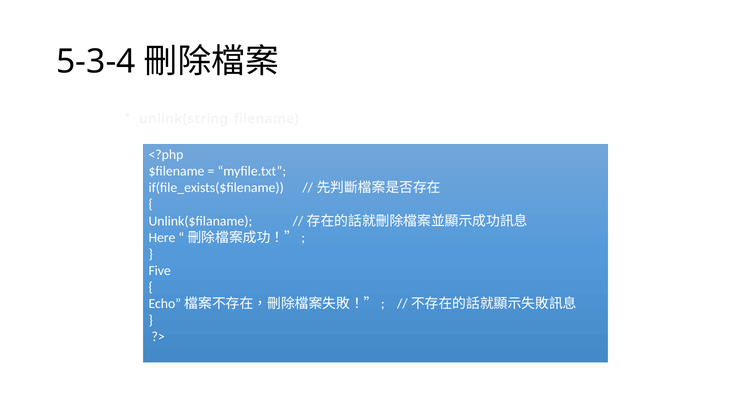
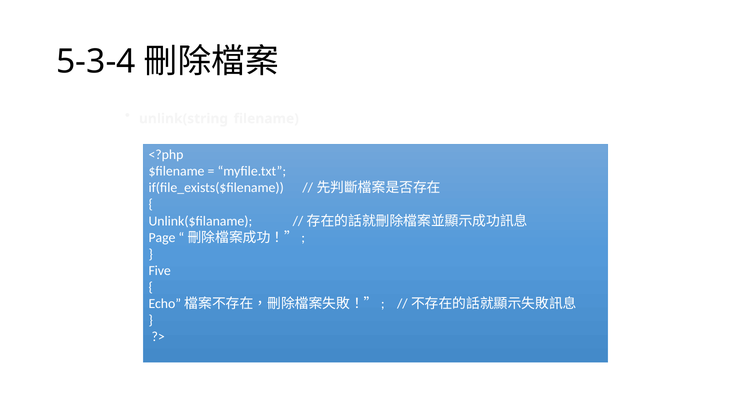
Here: Here -> Page (162, 238)
